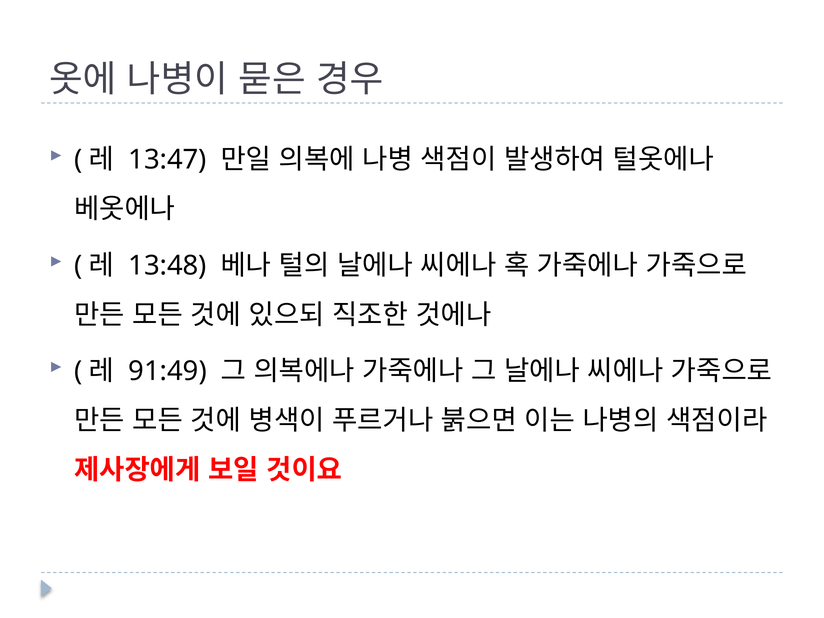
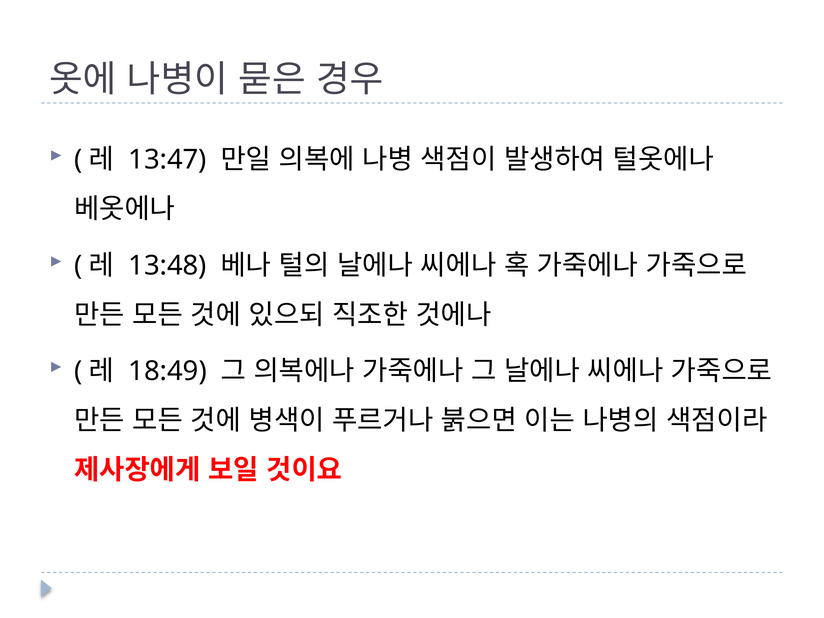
91:49: 91:49 -> 18:49 (168, 371)
